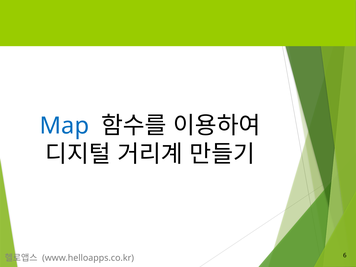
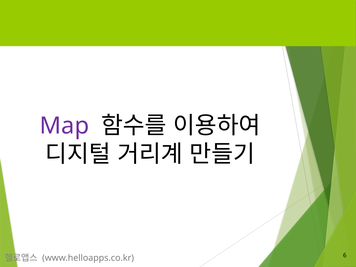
Map colour: blue -> purple (64, 126)
